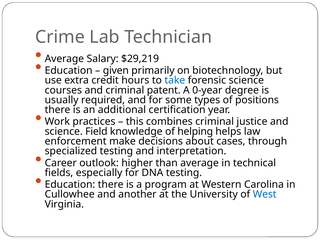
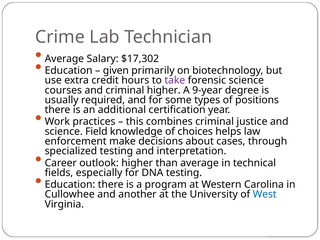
$29,219: $29,219 -> $17,302 (140, 59)
take colour: blue -> purple (175, 80)
criminal patent: patent -> higher (164, 90)
0-year: 0-year -> 9-year (207, 90)
helping: helping -> choices (195, 131)
